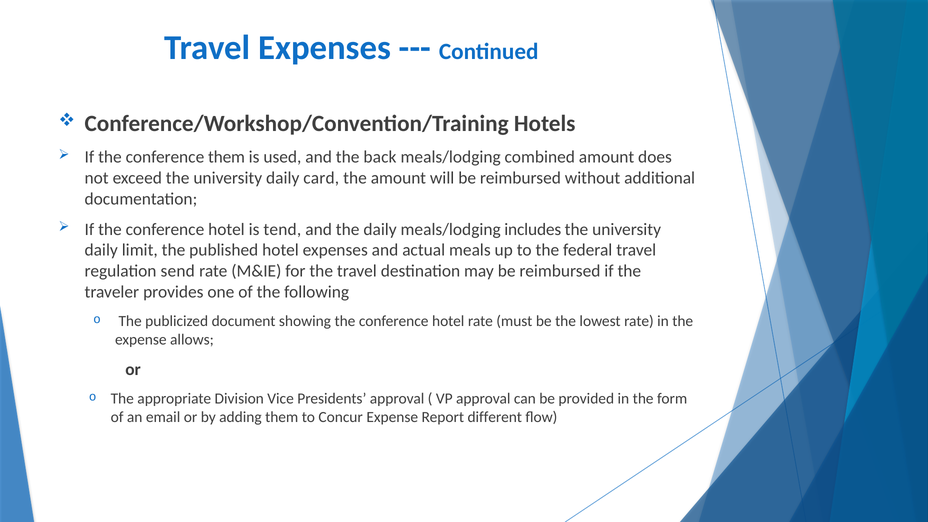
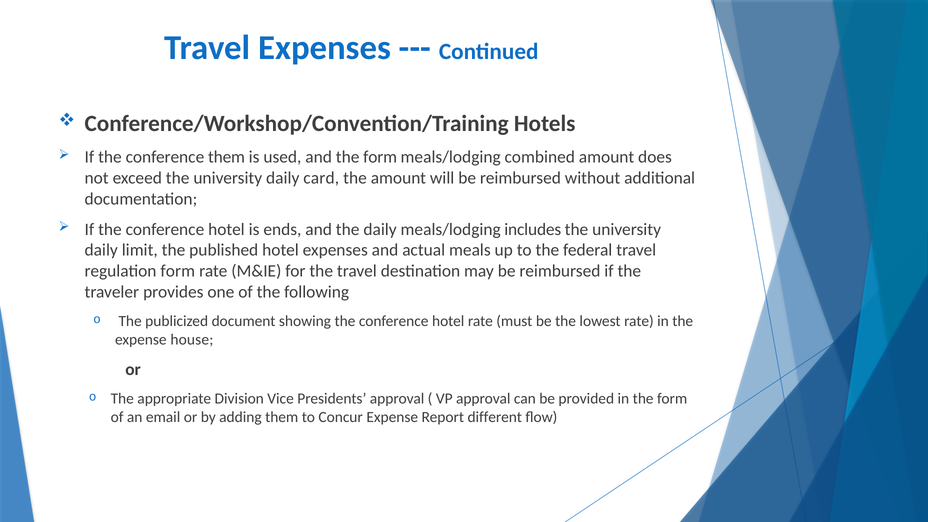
and the back: back -> form (380, 157)
tend: tend -> ends (282, 229)
regulation send: send -> form (178, 271)
allows: allows -> house (192, 340)
